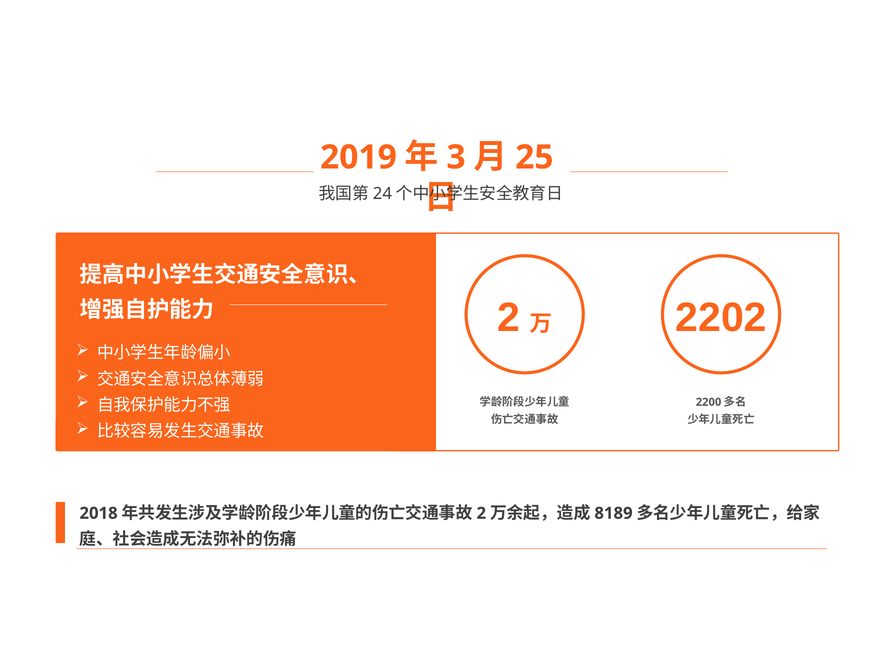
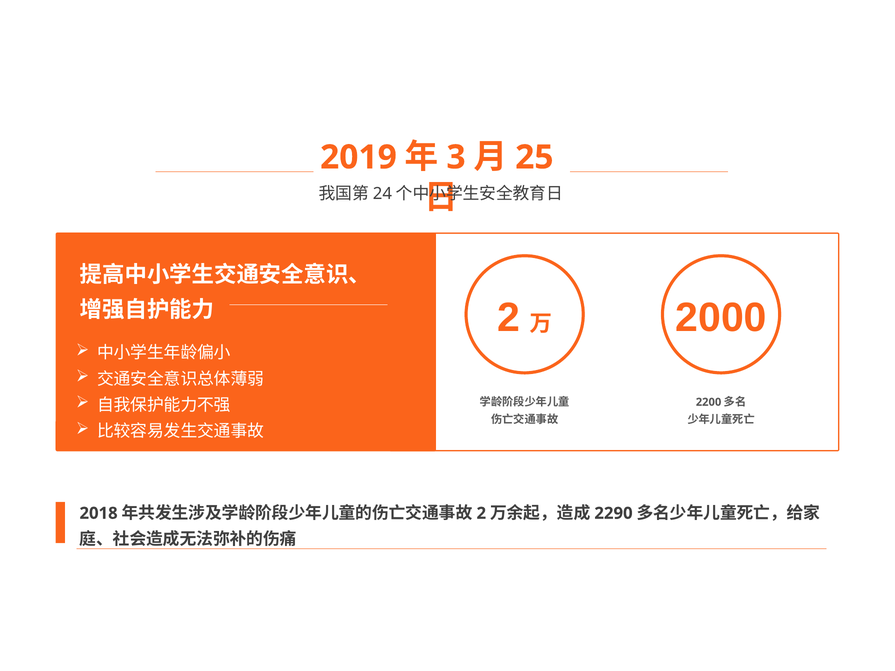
2202: 2202 -> 2000 (721, 318)
8189: 8189 -> 2290 (613, 513)
